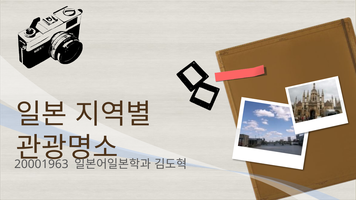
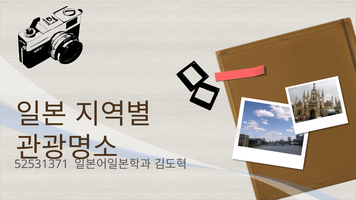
20001963: 20001963 -> 52531371 (41, 165)
